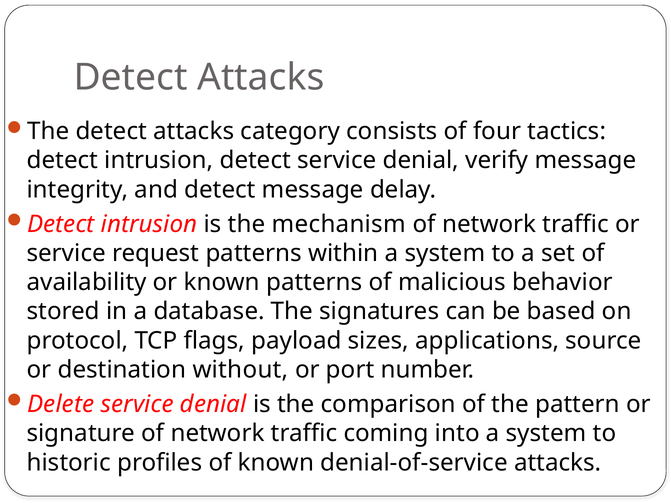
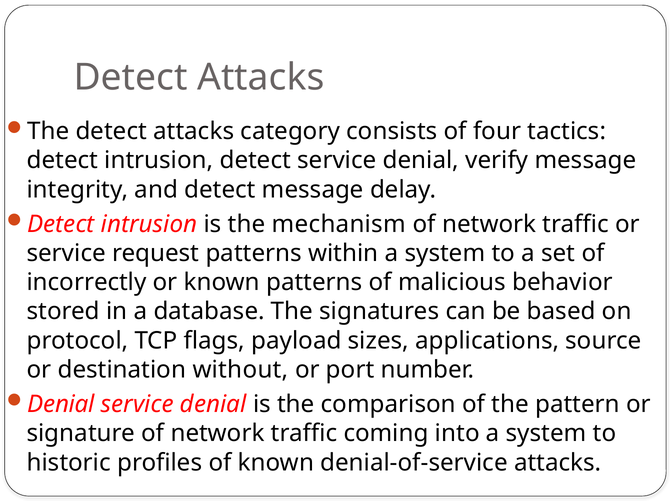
availability: availability -> incorrectly (87, 283)
Delete: Delete -> Denial (61, 404)
